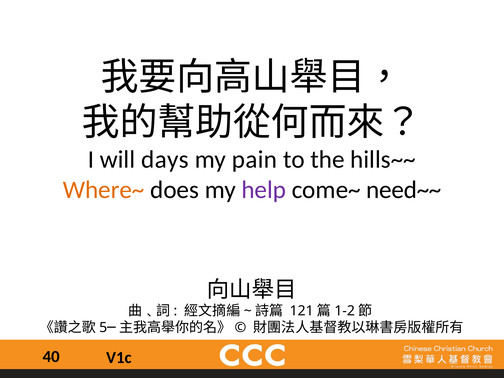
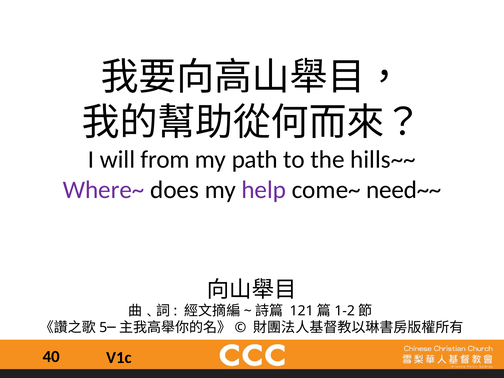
days: days -> from (165, 160)
pain: pain -> path (255, 160)
Where~ colour: orange -> purple (104, 190)
